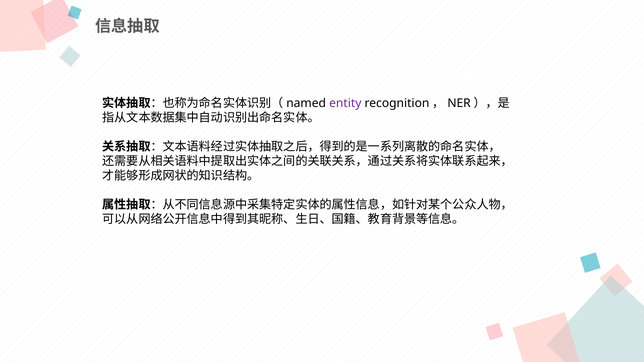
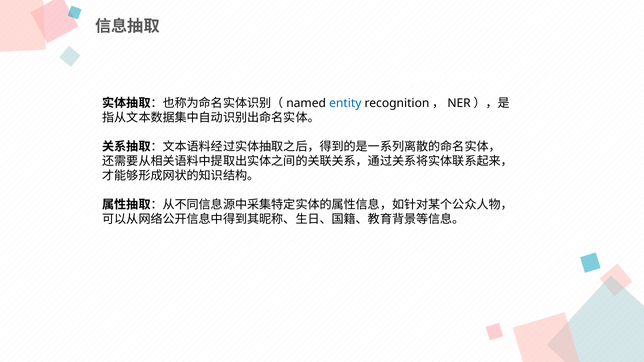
entity colour: purple -> blue (345, 104)
